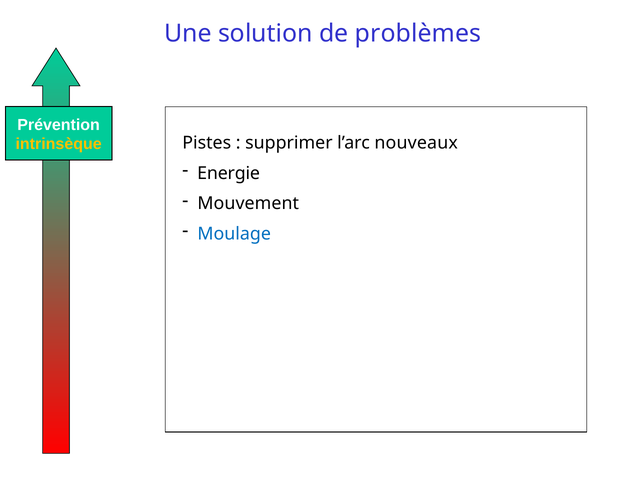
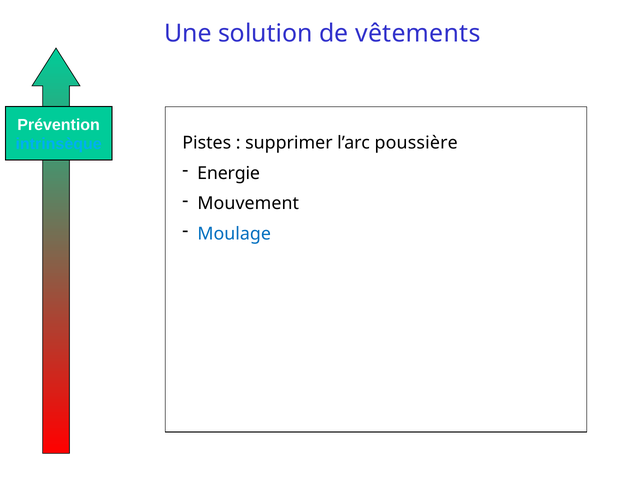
problèmes: problèmes -> vêtements (418, 34)
intrinsèque colour: yellow -> light blue (59, 144)
nouveaux: nouveaux -> poussière (416, 143)
